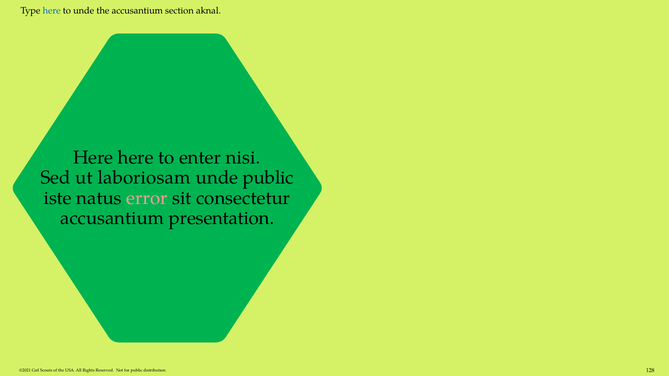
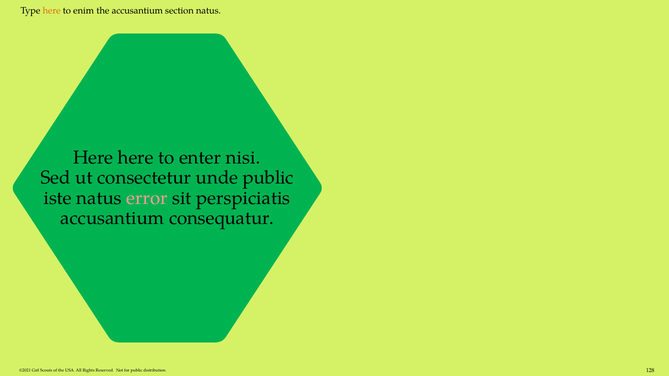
here colour: blue -> orange (52, 11)
to unde: unde -> enim (84, 11)
section aknal: aknal -> natus (208, 11)
laboriosam: laboriosam -> consectetur (144, 178)
consectetur: consectetur -> perspiciatis (243, 198)
presentation: presentation -> consequatur (222, 218)
